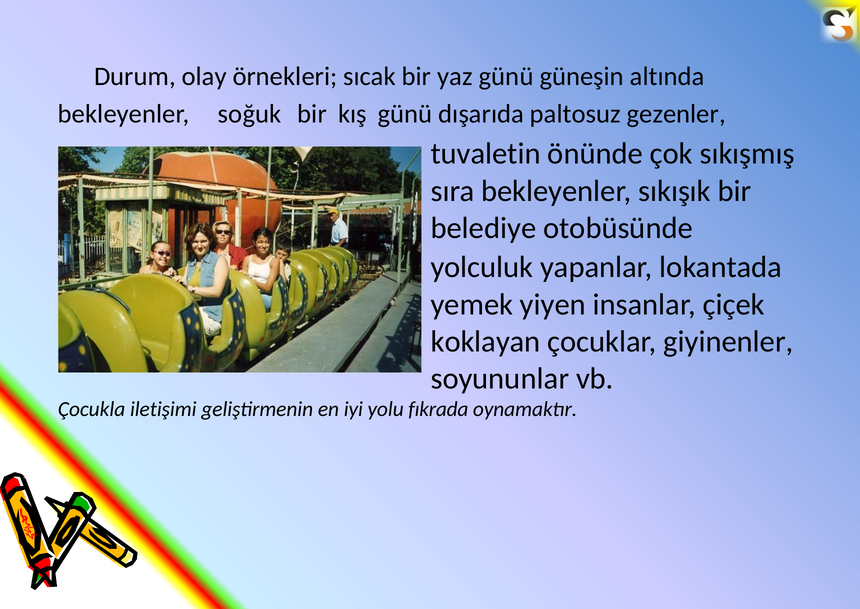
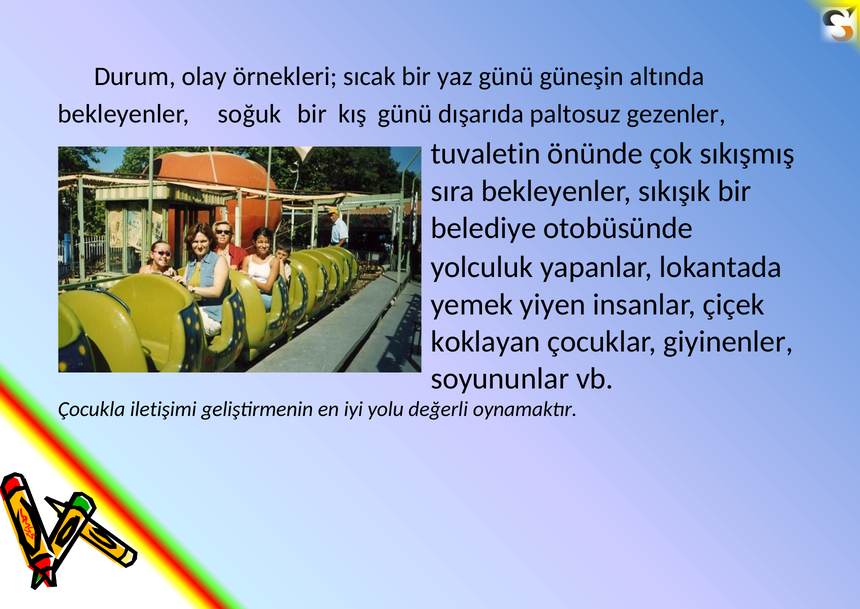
fıkrada: fıkrada -> değerli (438, 409)
